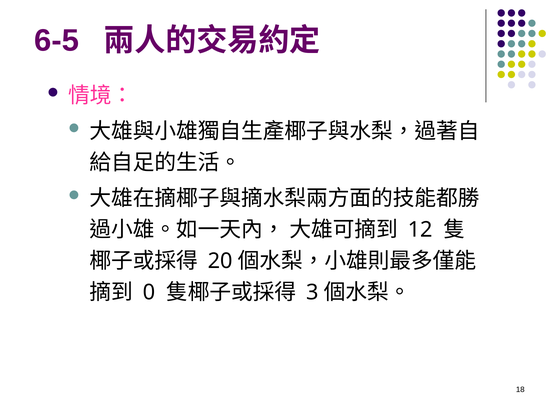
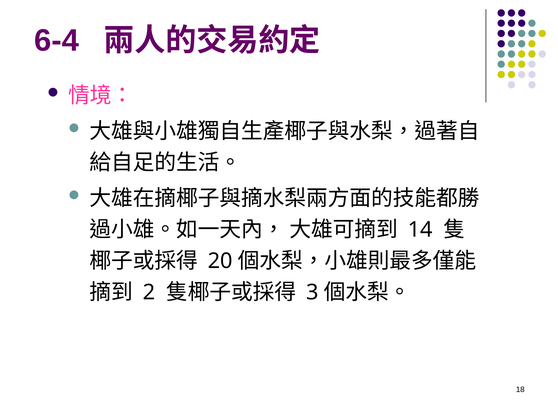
6-5: 6-5 -> 6-4 (57, 41)
12: 12 -> 14 (420, 229)
0: 0 -> 2 (149, 292)
